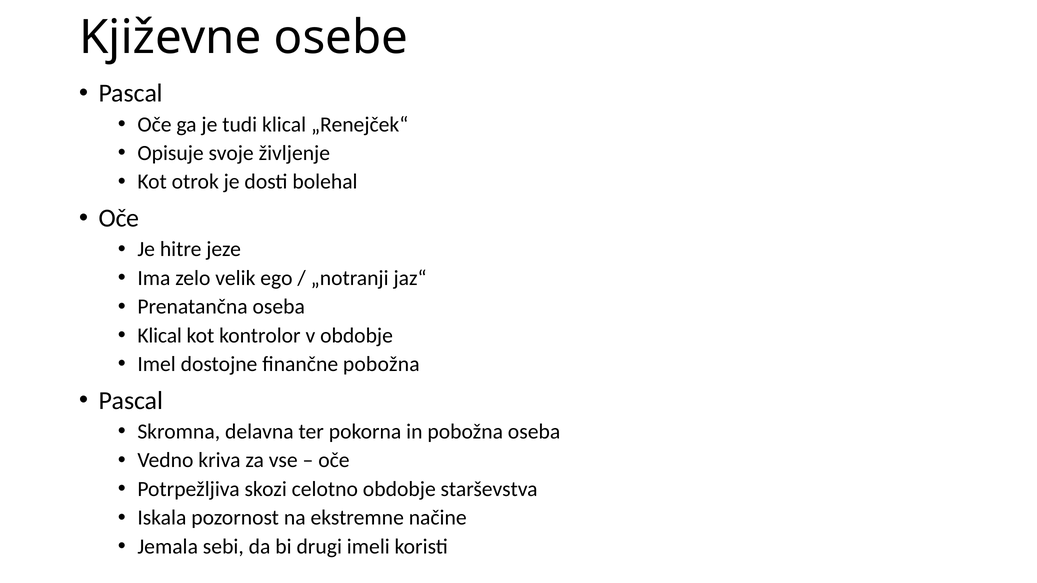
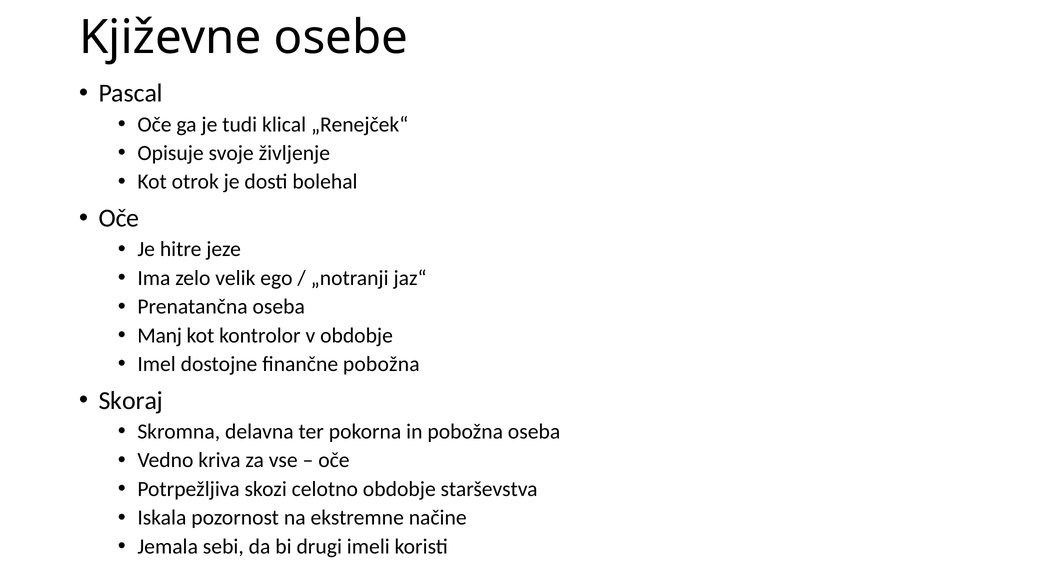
Klical: Klical -> Manj (160, 336)
Pascal: Pascal -> Skoraj (131, 401)
